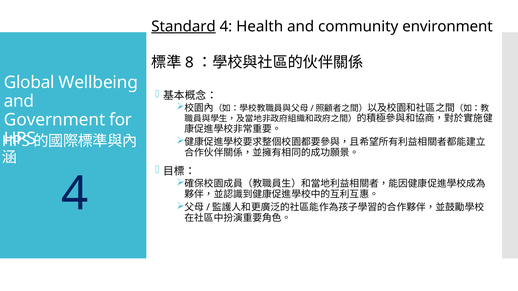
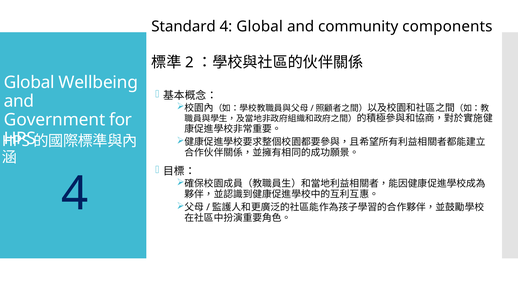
Standard underline: present -> none (184, 26)
4 Health: Health -> Global (260, 26)
environment: environment -> components (447, 26)
8: 8 -> 2 (189, 63)
